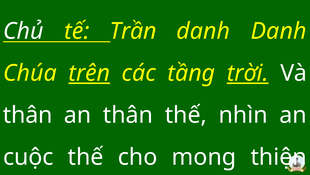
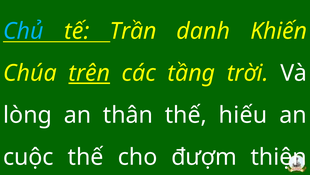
Chủ colour: white -> light blue (23, 31)
danh Danh: Danh -> Khiến (279, 31)
trời underline: present -> none (248, 73)
thân: thân -> lòng (28, 115)
nhìn: nhìn -> hiếu (243, 115)
mong: mong -> đượm (204, 157)
